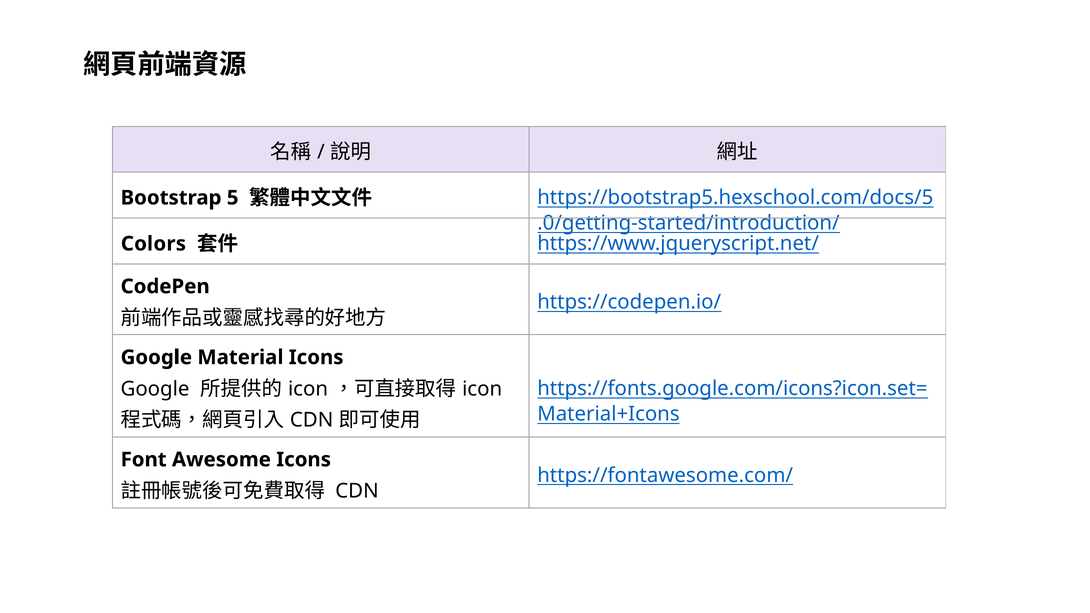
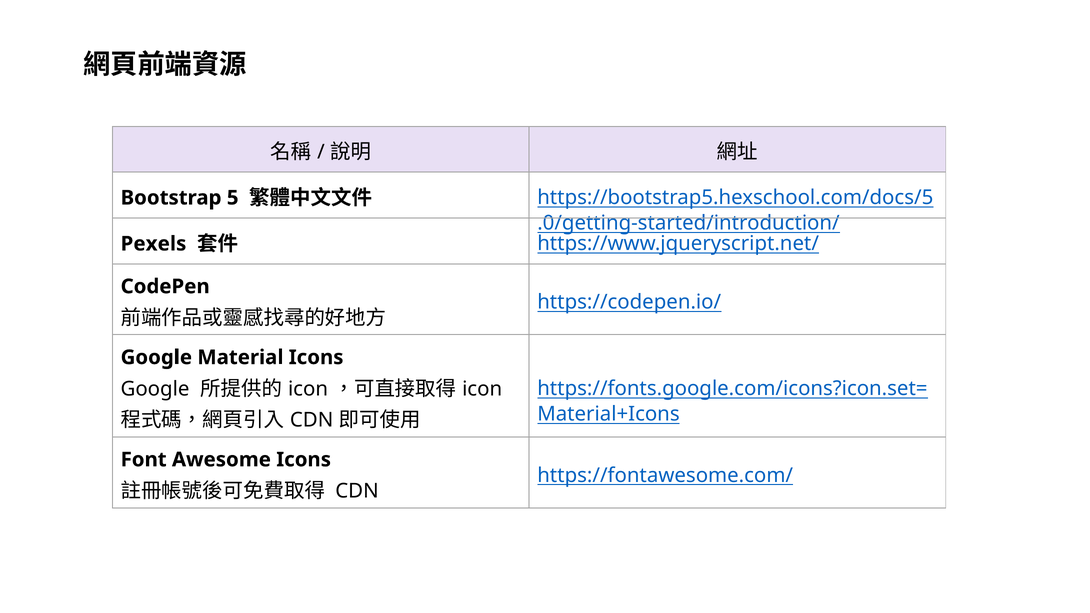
Colors: Colors -> Pexels (153, 244)
